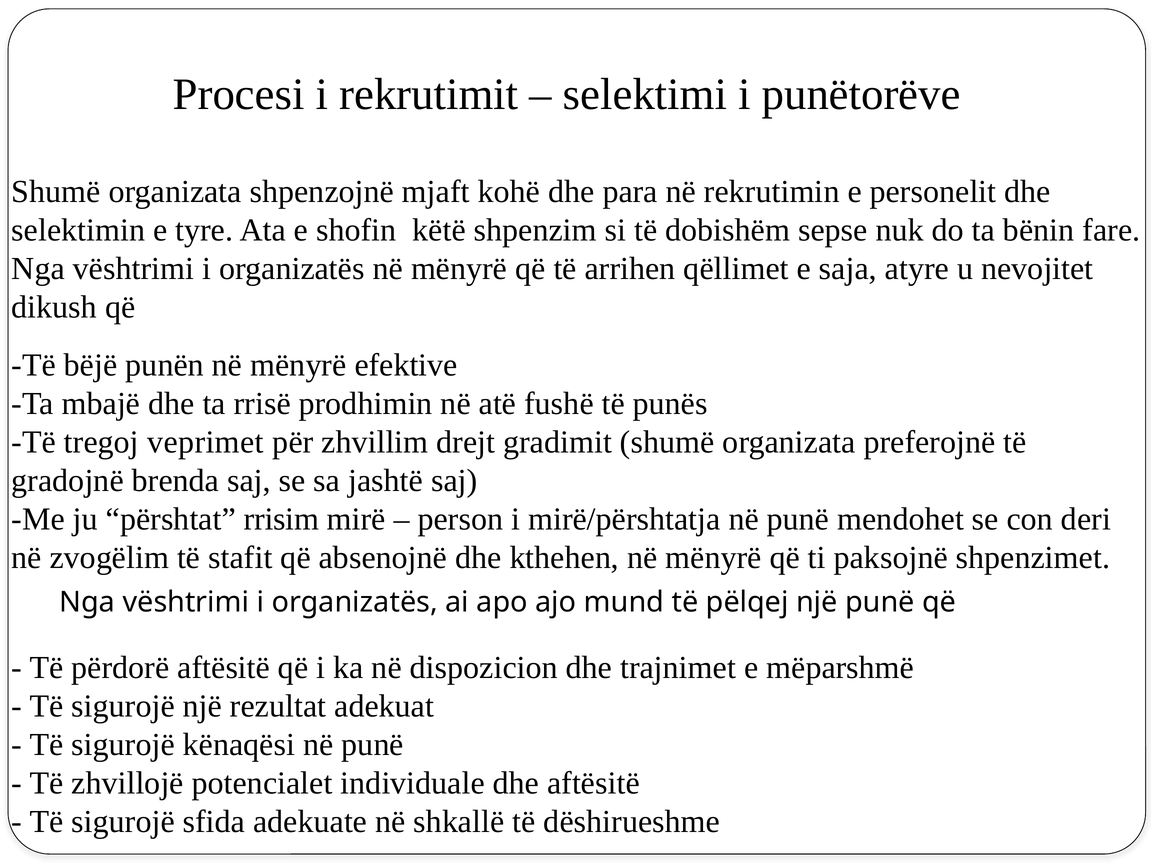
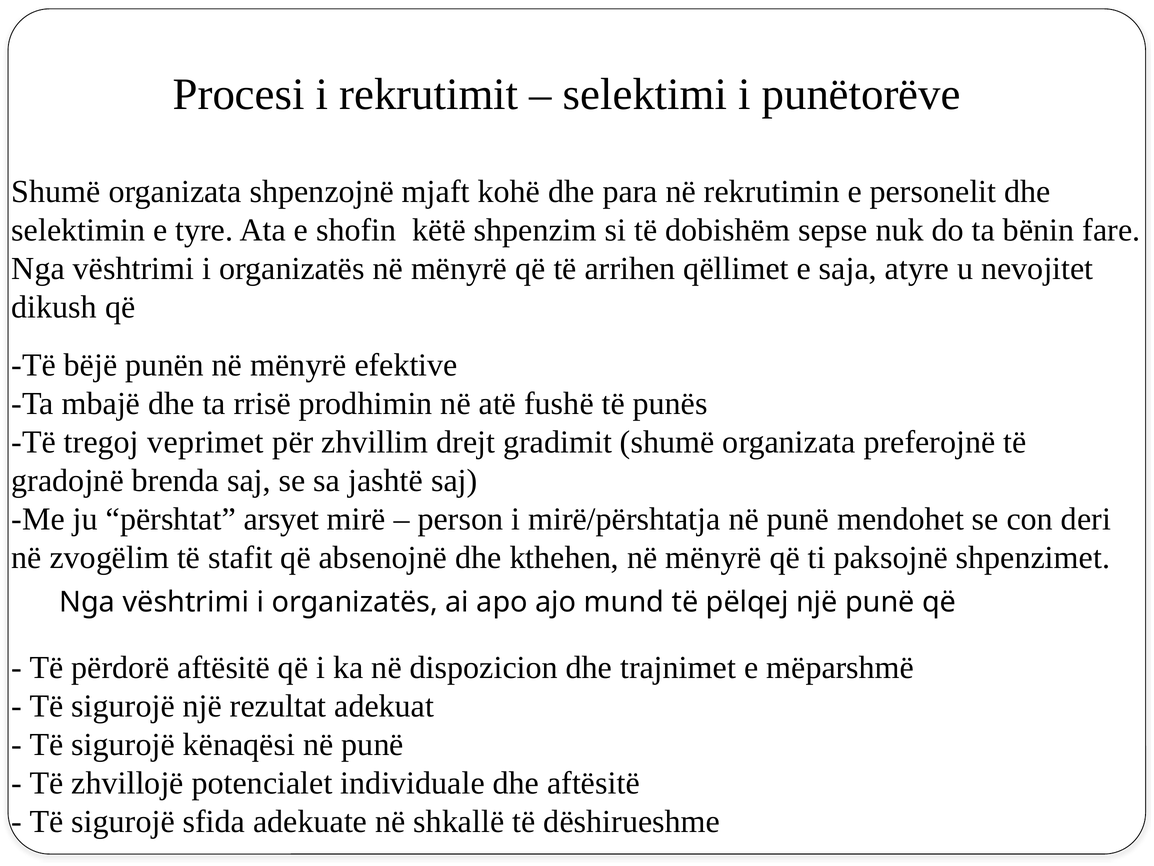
rrisim: rrisim -> arsyet (281, 519)
